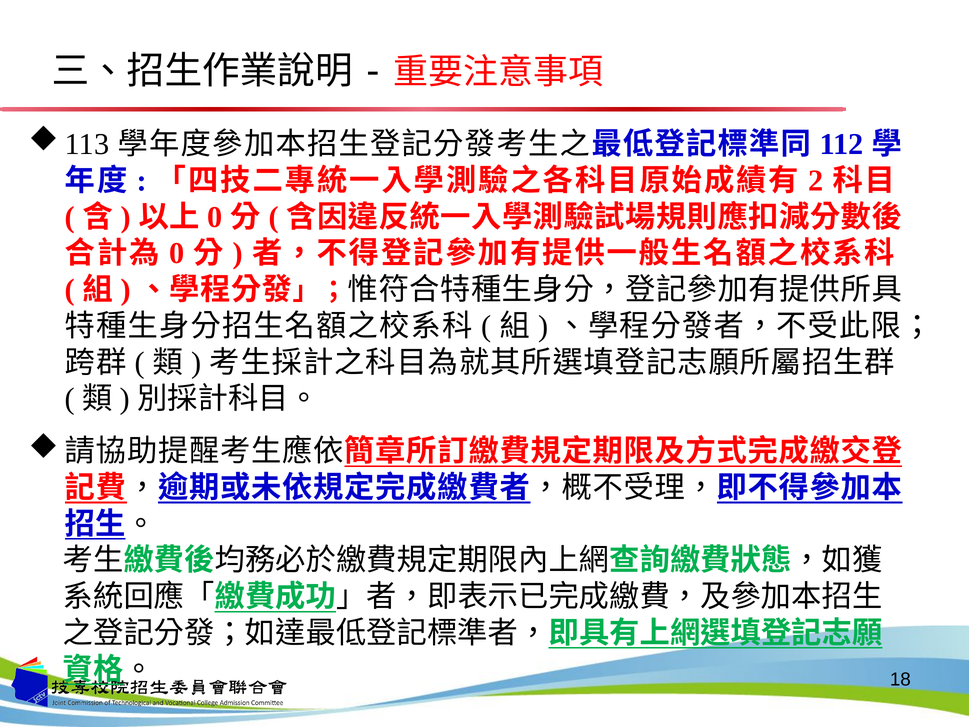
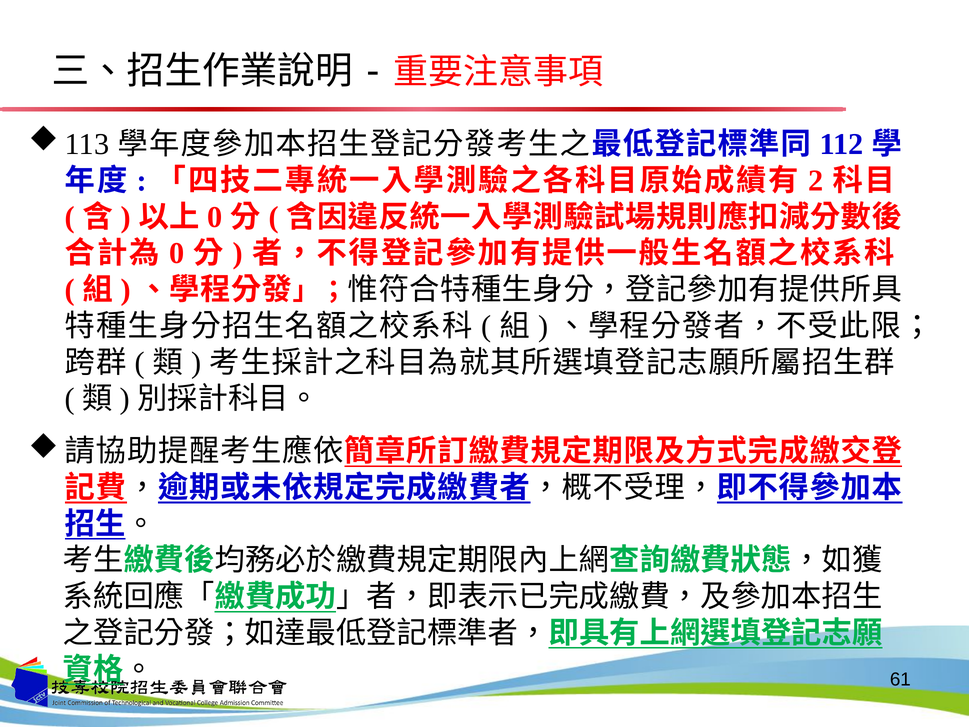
18: 18 -> 61 (900, 679)
